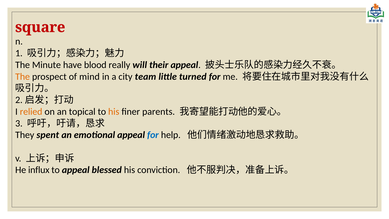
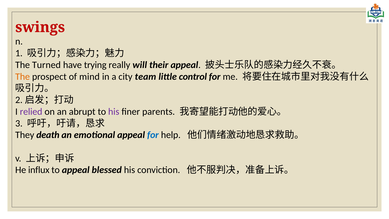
square: square -> swings (40, 27)
Minute: Minute -> Turned (46, 65)
blood: blood -> trying (95, 65)
turned: turned -> control (193, 77)
relied colour: orange -> purple (31, 112)
topical: topical -> abrupt (82, 112)
his colour: orange -> purple (114, 112)
spent: spent -> death (48, 135)
